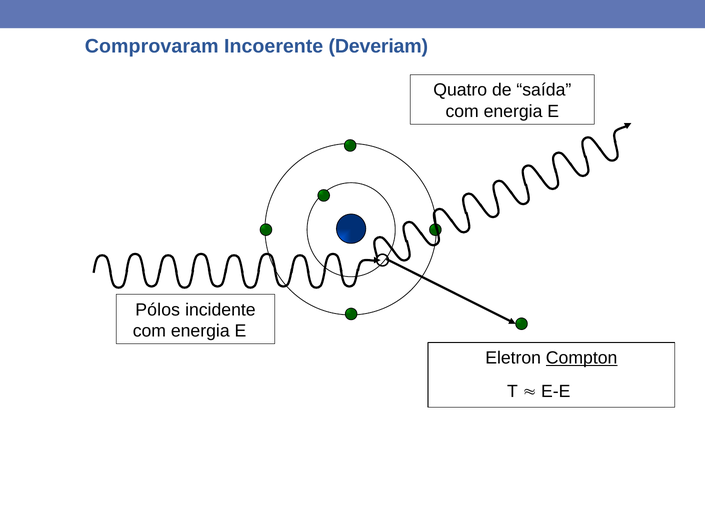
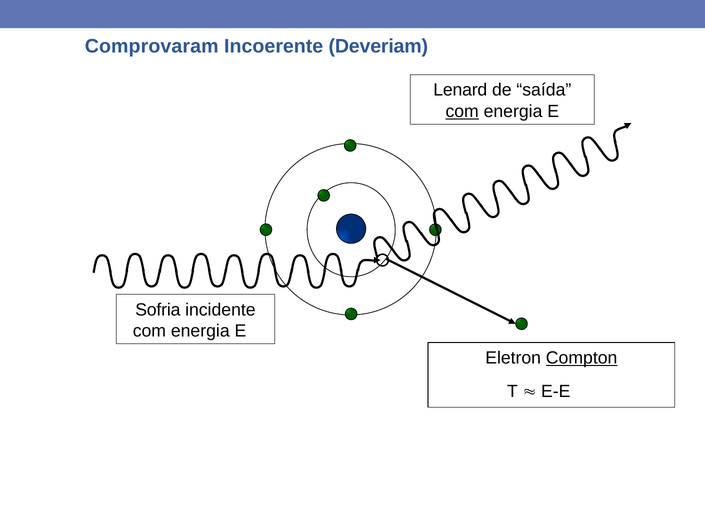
Quatro: Quatro -> Lenard (460, 90)
com underline: none -> present (462, 111)
Pólos: Pólos -> Sofria (158, 310)
